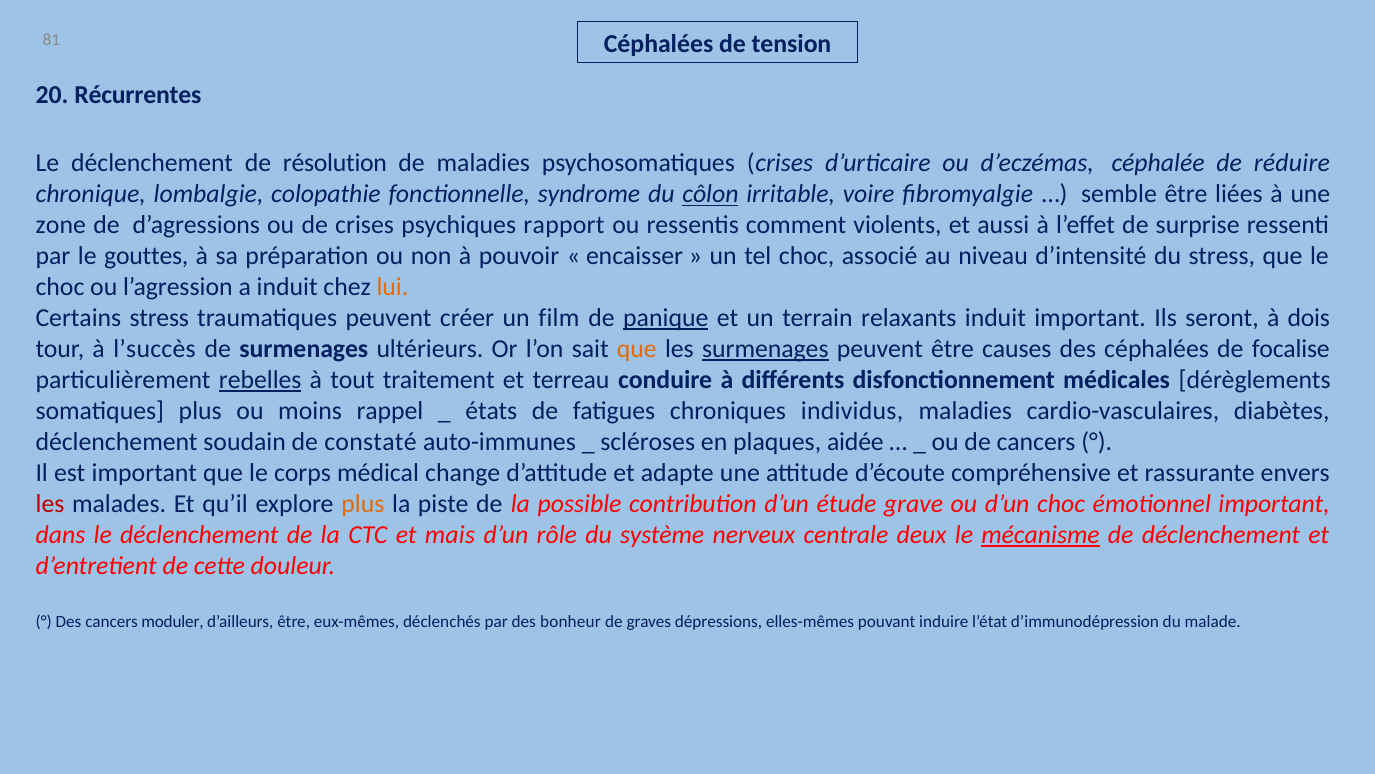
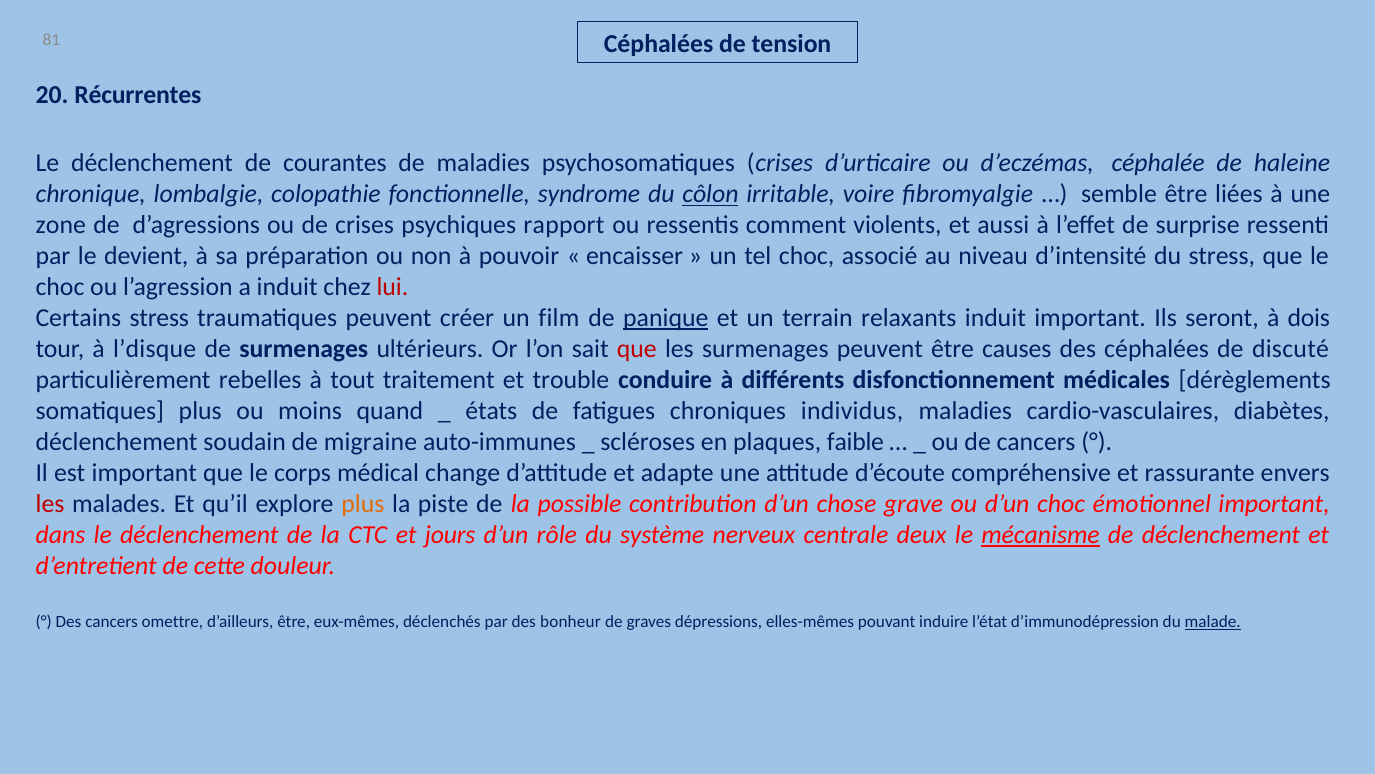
résolution: résolution -> courantes (335, 163)
réduire: réduire -> haleine (1292, 163)
gouttes: gouttes -> devient (146, 256)
lui colour: orange -> red (392, 287)
l’succès: l’succès -> l’disque (155, 349)
que colour: orange -> red (637, 349)
surmenages underline: present -> none (765, 349)
focalise: focalise -> discuté (1290, 349)
rebelles underline: present -> none (260, 380)
terreau: terreau -> trouble (571, 380)
rappel: rappel -> quand (390, 411)
constaté: constaté -> migraine (371, 442)
aidée: aidée -> faible (855, 442)
étude: étude -> chose (847, 503)
mais: mais -> jours (450, 534)
moduler: moduler -> omettre (172, 621)
malade underline: none -> present (1213, 621)
